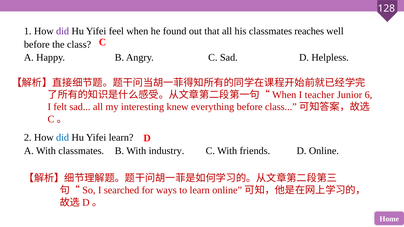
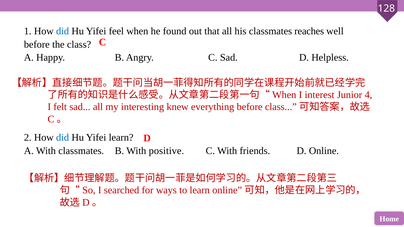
did colour: purple -> blue (63, 31)
teacher: teacher -> interest (320, 95)
6: 6 -> 4 (368, 95)
industry: industry -> positive (166, 151)
